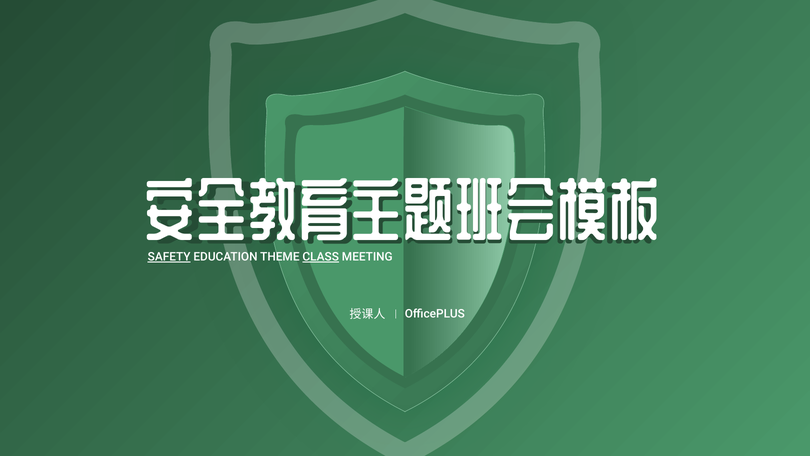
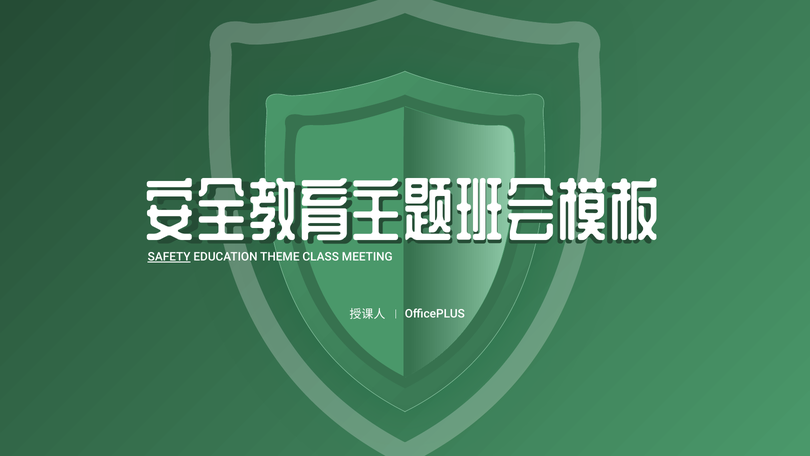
CLASS underline: present -> none (321, 257)
